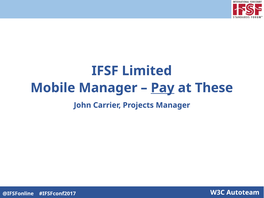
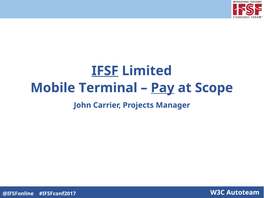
IFSF underline: none -> present (105, 71)
Mobile Manager: Manager -> Terminal (108, 88)
These: These -> Scope (214, 88)
